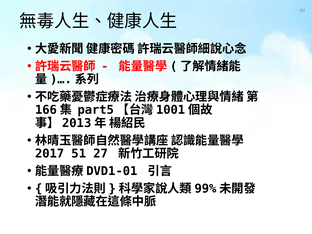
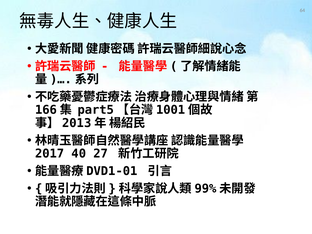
51: 51 -> 40 (79, 154)
